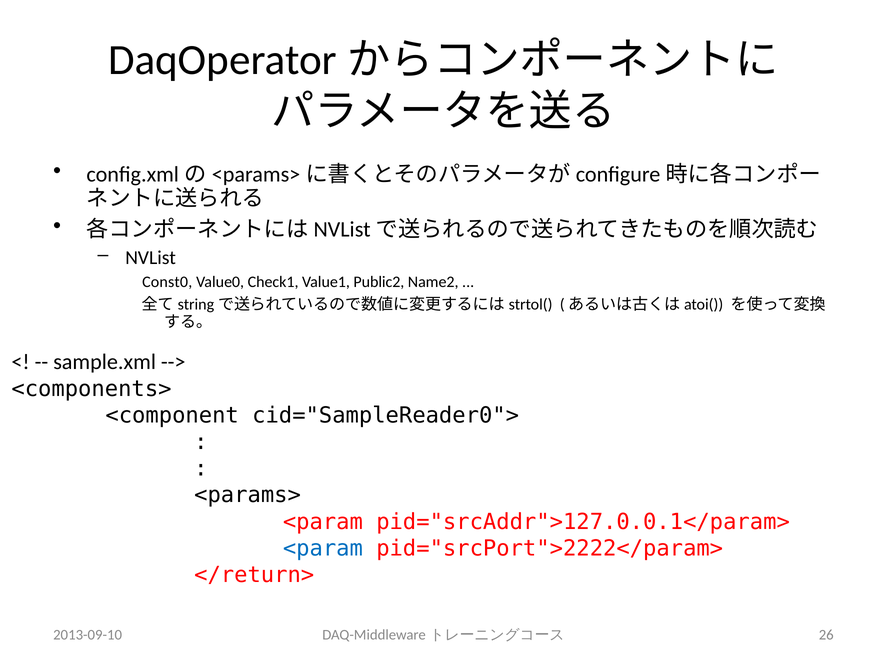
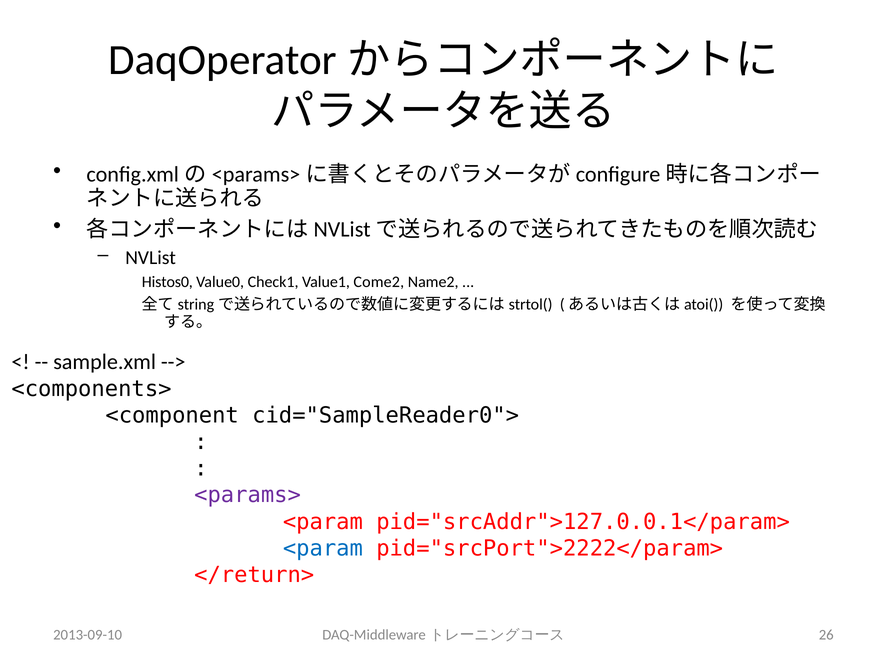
Const0: Const0 -> Histos0 (167, 282)
Public2: Public2 -> Come2 (379, 282)
<params> colour: black -> purple (248, 495)
